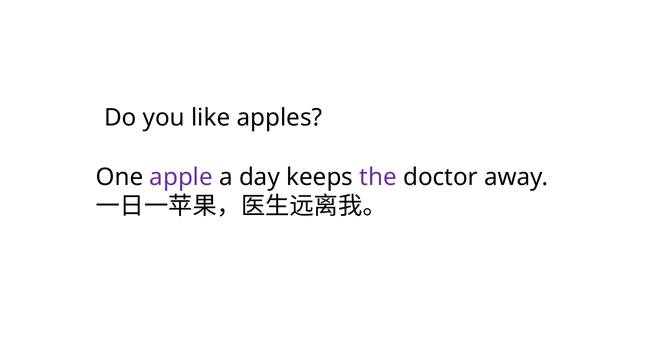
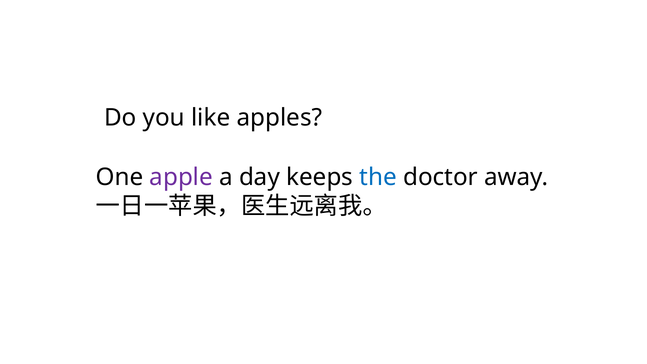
the colour: purple -> blue (378, 177)
